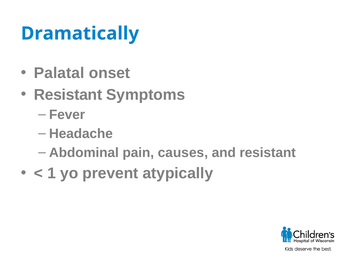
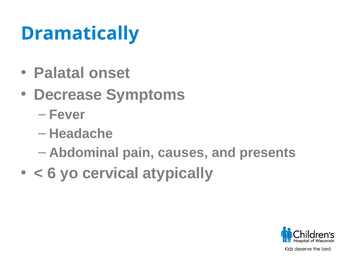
Resistant: Resistant -> Decrease (68, 95)
and resistant: resistant -> presents (268, 153)
1: 1 -> 6 (52, 173)
prevent: prevent -> cervical (111, 173)
